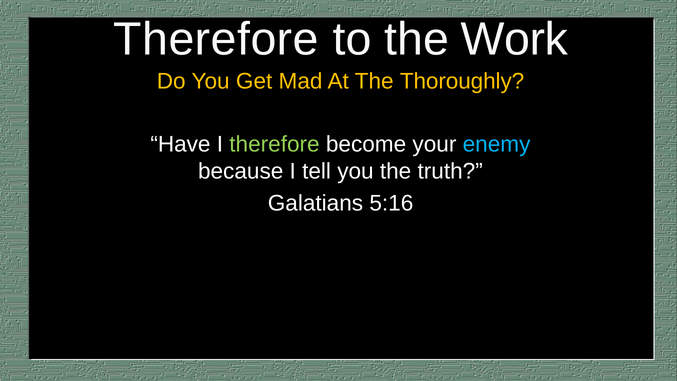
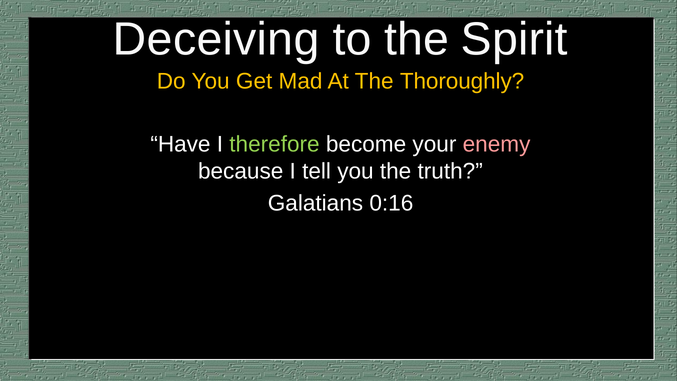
Therefore: Therefore -> Deceiving (216, 39)
Work: Work -> Spirit (514, 39)
enemy colour: light blue -> pink (497, 144)
5:16: 5:16 -> 0:16 (391, 203)
